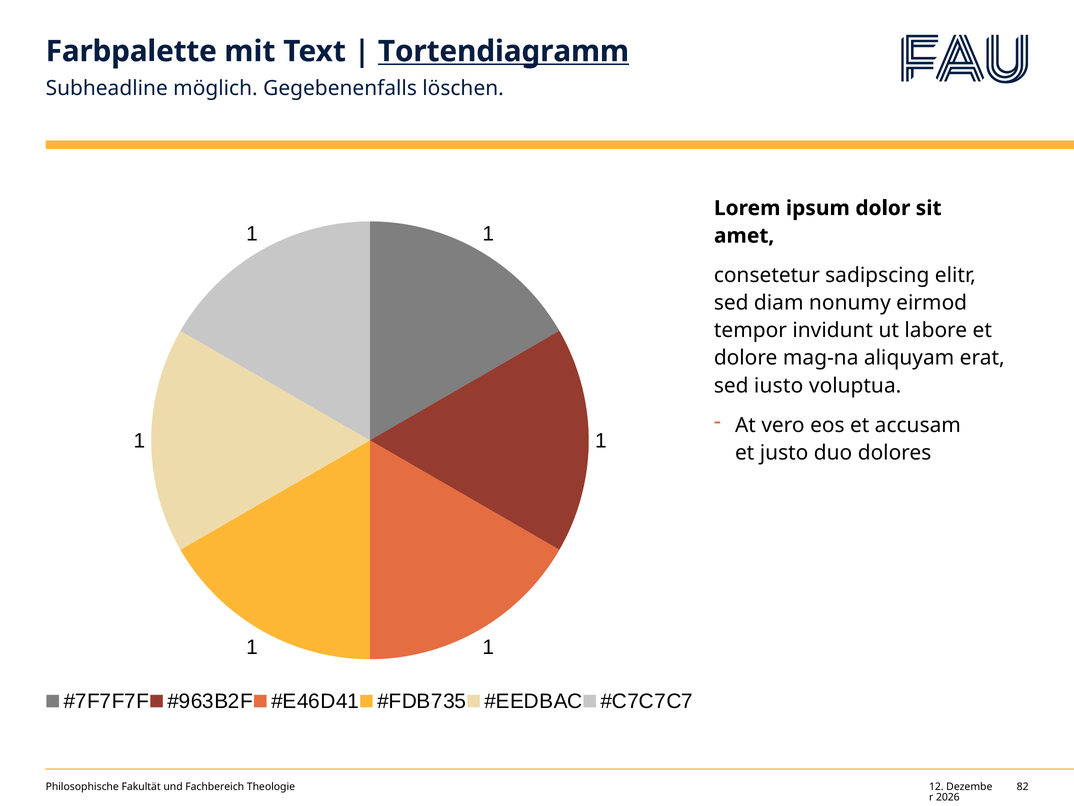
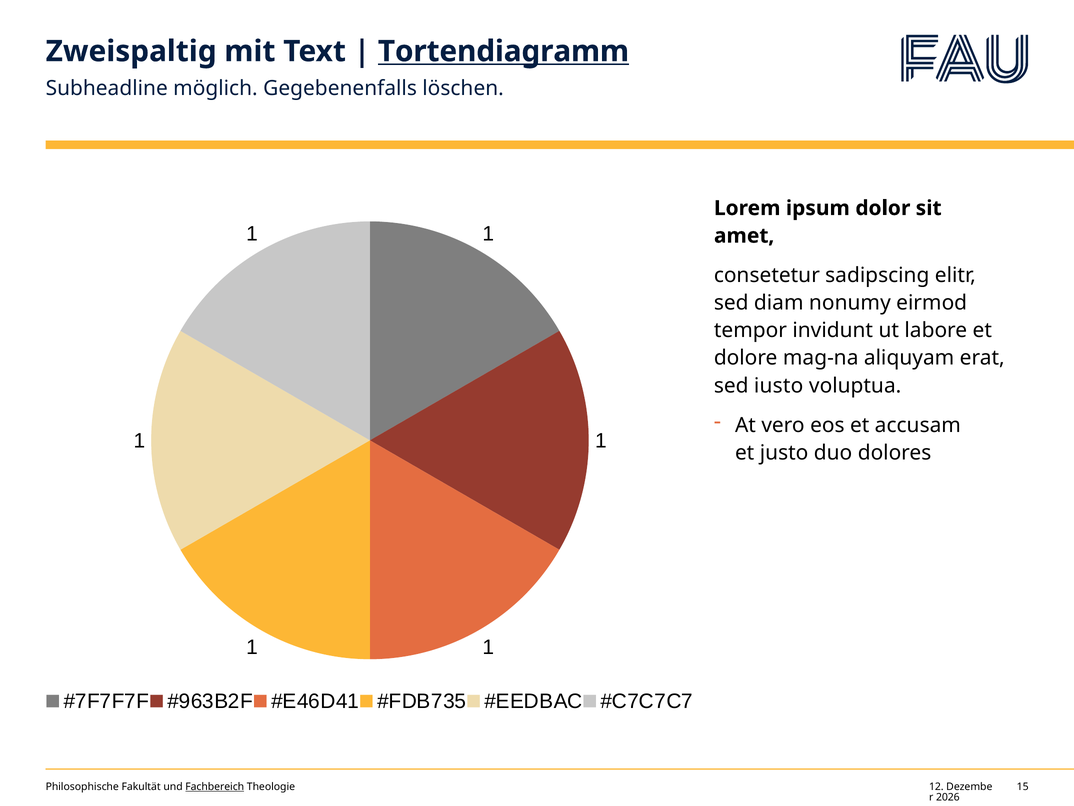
Farbpalette: Farbpalette -> Zweispaltig (131, 51)
Fachbereich underline: none -> present (215, 786)
82: 82 -> 15 (1023, 786)
